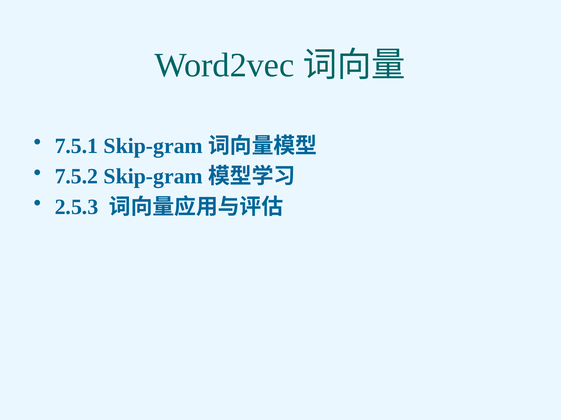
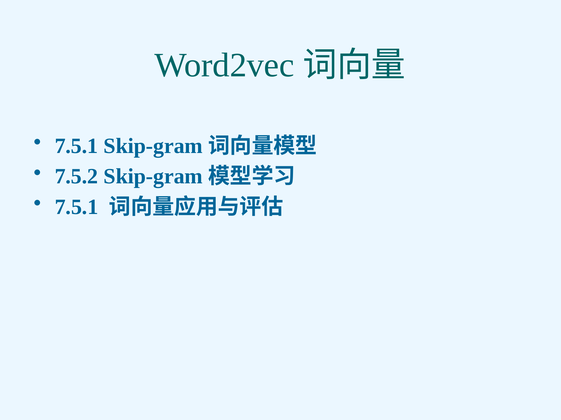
2.5.3: 2.5.3 -> 7.5.1 (76, 207)
